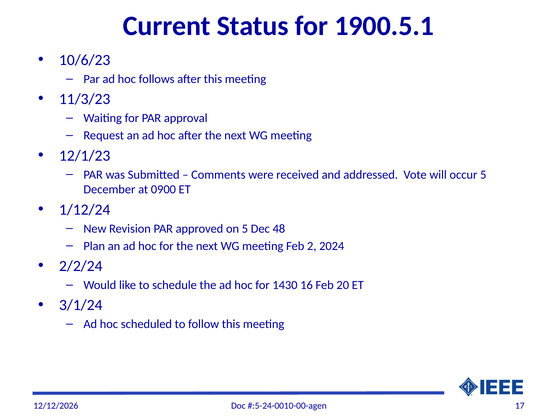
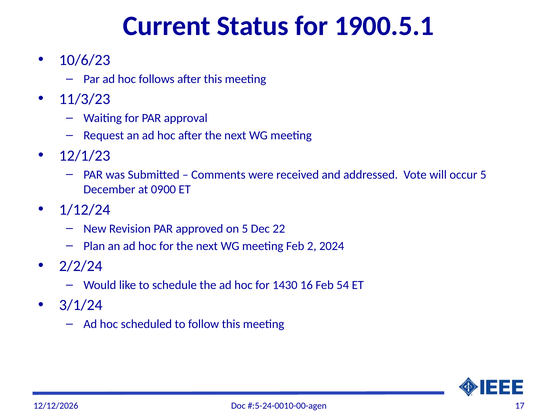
48: 48 -> 22 (279, 228)
20: 20 -> 54 (343, 285)
